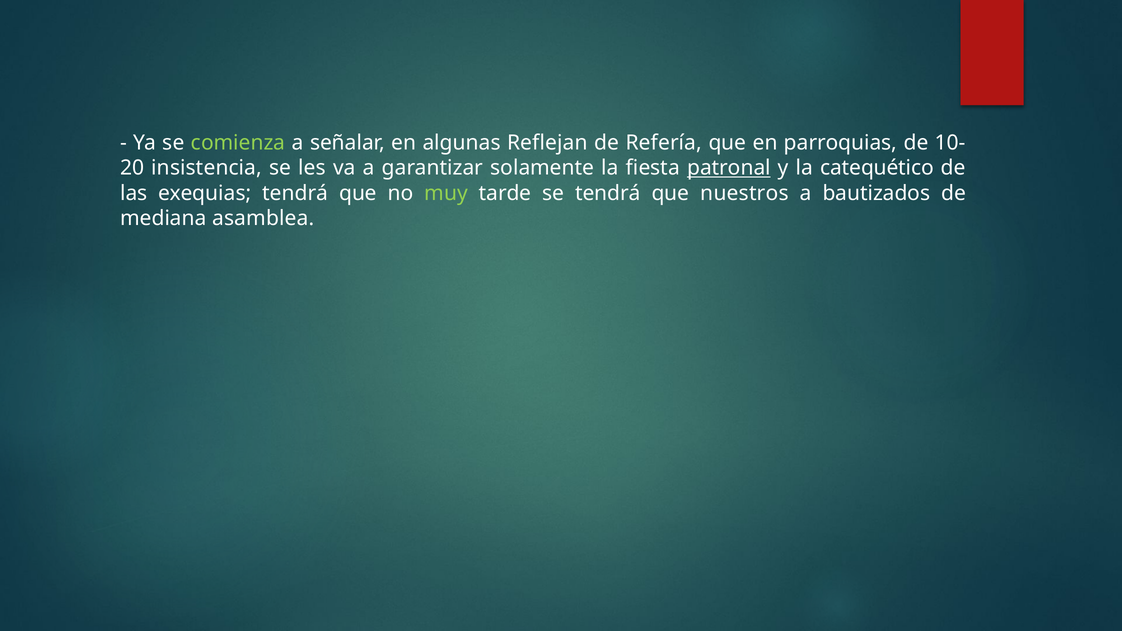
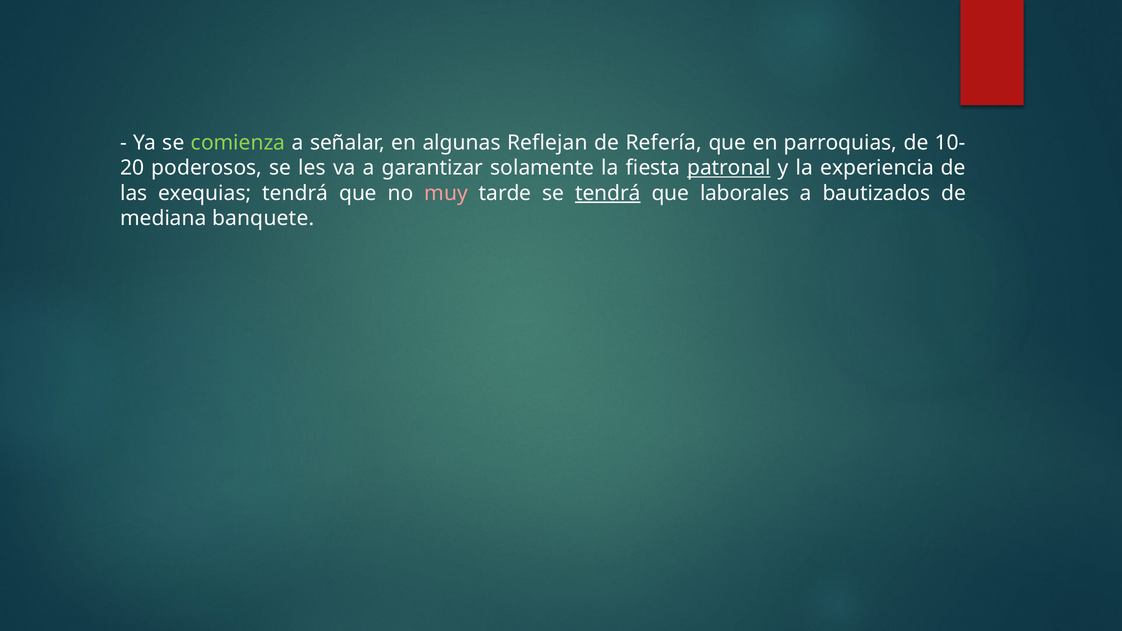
insistencia: insistencia -> poderosos (207, 168)
catequético: catequético -> experiencia (877, 168)
muy colour: light green -> pink (446, 193)
tendrá underline: none -> present (608, 193)
nuestros: nuestros -> laborales (745, 193)
asamblea: asamblea -> banquete (263, 218)
